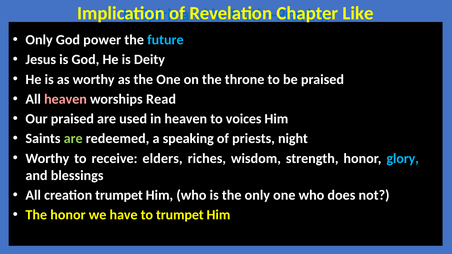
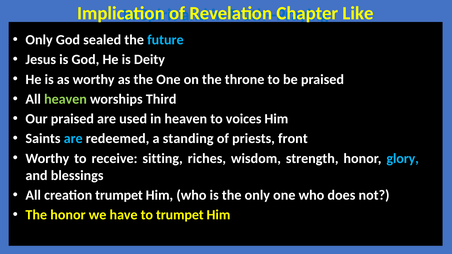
power: power -> sealed (102, 40)
heaven colour: pink -> light green (65, 99)
Read: Read -> Third (161, 99)
are colour: light green -> light blue (73, 139)
speaking: speaking -> standing (188, 139)
night: night -> front (293, 139)
elders: elders -> sitting (163, 159)
